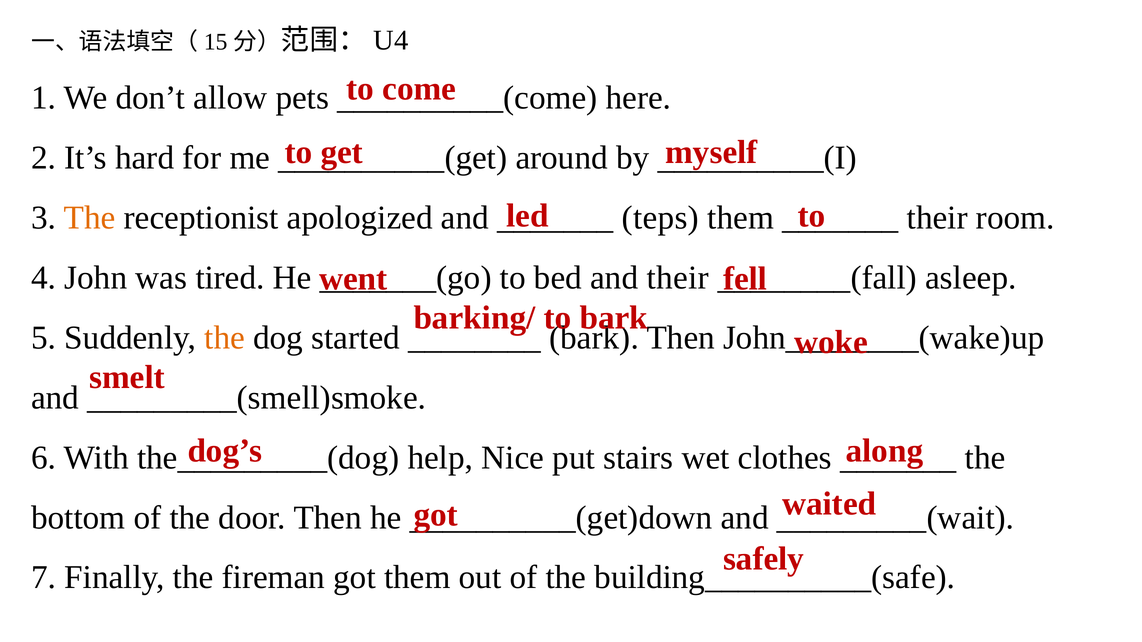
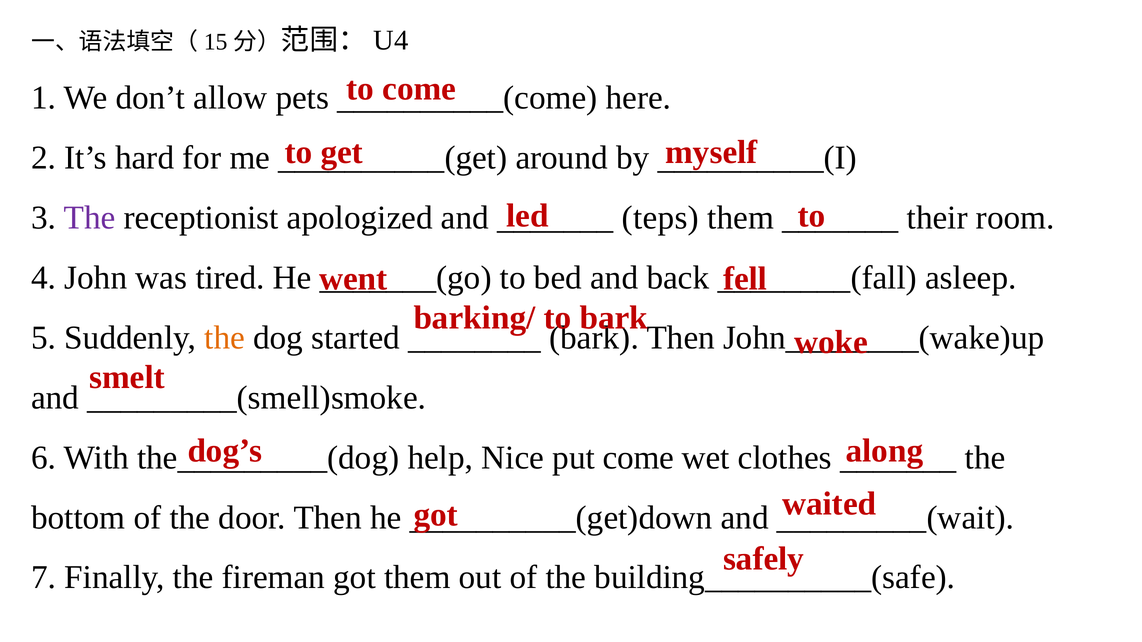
The colour: orange -> purple (90, 218)
and their: their -> back (678, 278)
put stairs: stairs -> come (638, 458)
